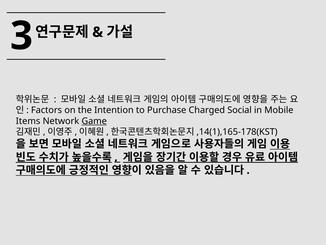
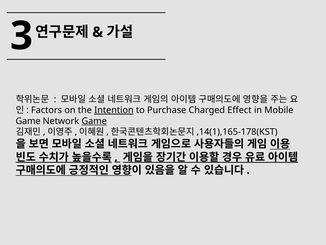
Intention underline: none -> present (114, 110)
Social: Social -> Effect (239, 110)
Items: Items -> Game (28, 121)
